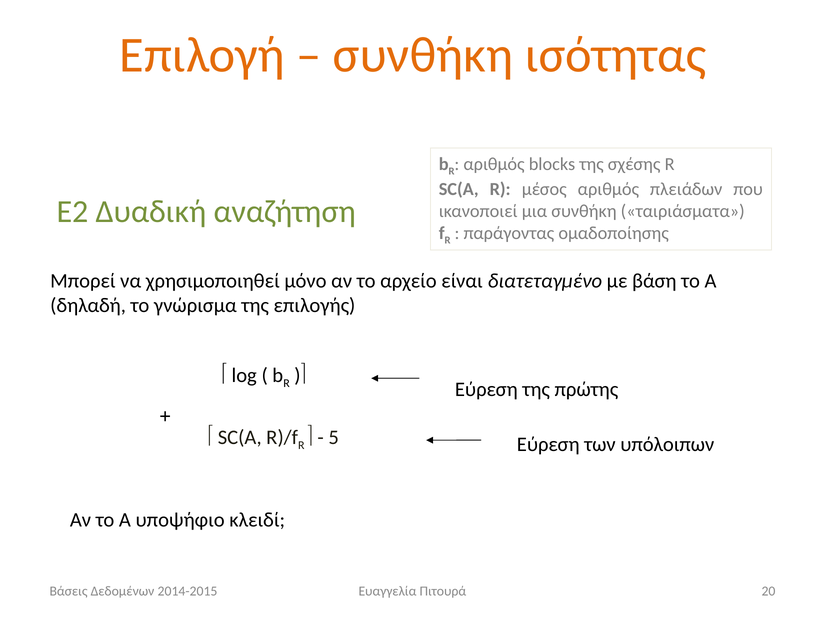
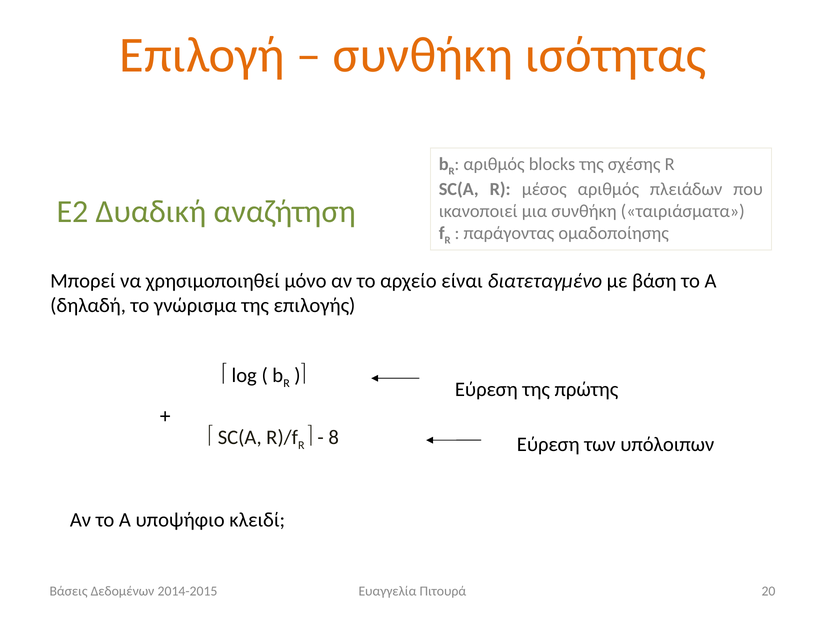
5: 5 -> 8 (334, 437)
